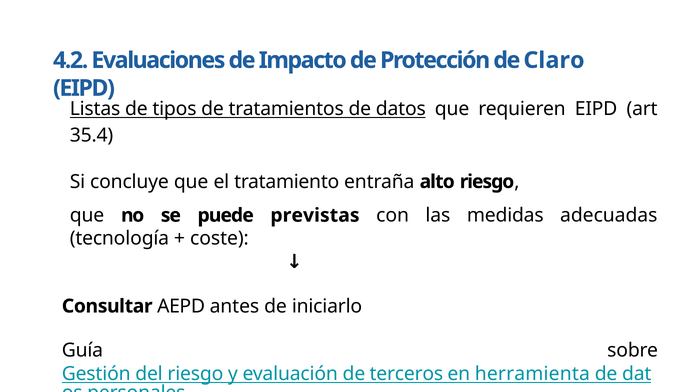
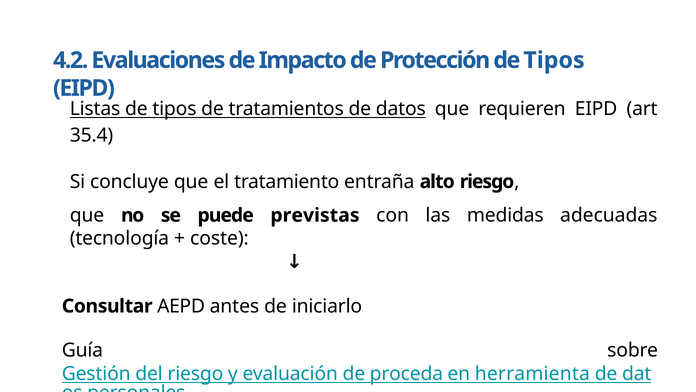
Protección de Claro: Claro -> Tipos (554, 60)
terceros: terceros -> proceda (406, 373)
